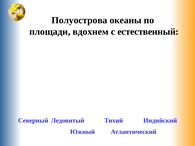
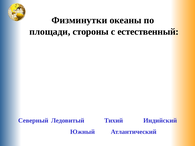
Полуострова: Полуострова -> Физминутки (79, 20)
вдохнем: вдохнем -> стороны (91, 32)
